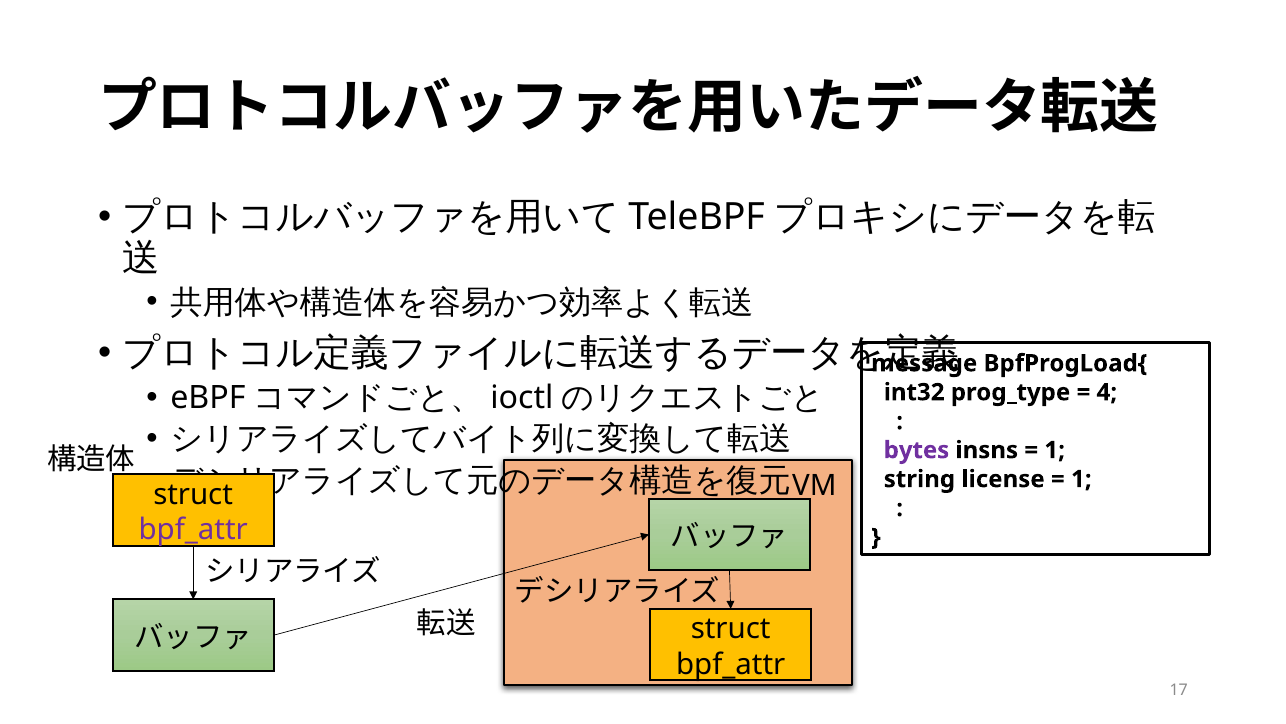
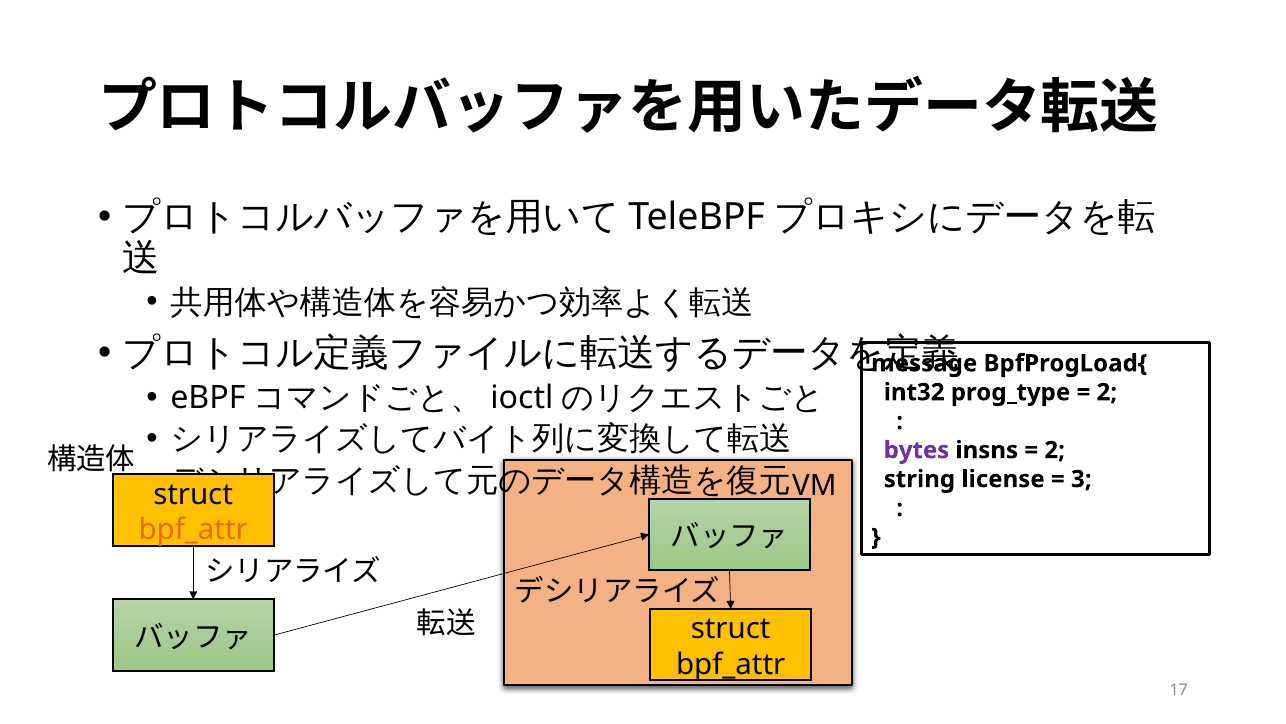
4: 4 -> 2 (1107, 392)
1: 1 -> 2 (1055, 450)
1: 1 -> 3 (1081, 479)
bpf_attr colour: purple -> orange (193, 529)
